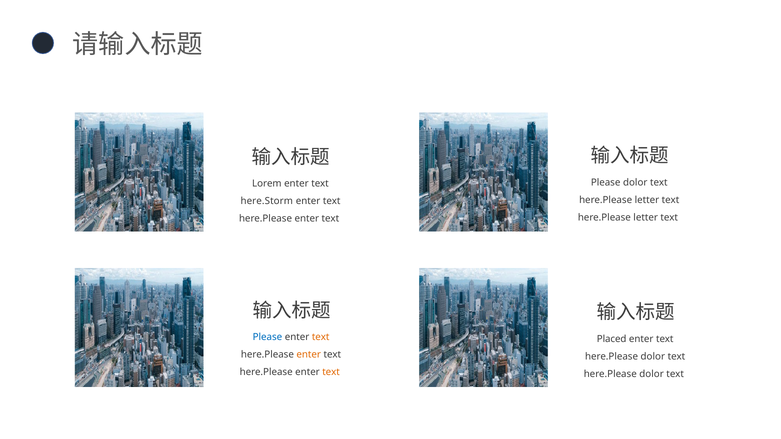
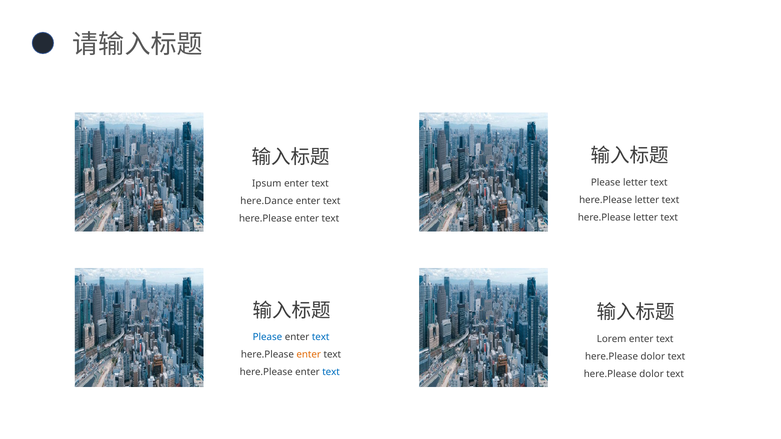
Please dolor: dolor -> letter (635, 183)
Lorem: Lorem -> Ipsum (267, 184)
here.Storm: here.Storm -> here.Dance (267, 201)
text colour: orange -> blue (321, 337)
Placed: Placed -> Lorem (612, 339)
text colour: orange -> blue (331, 373)
